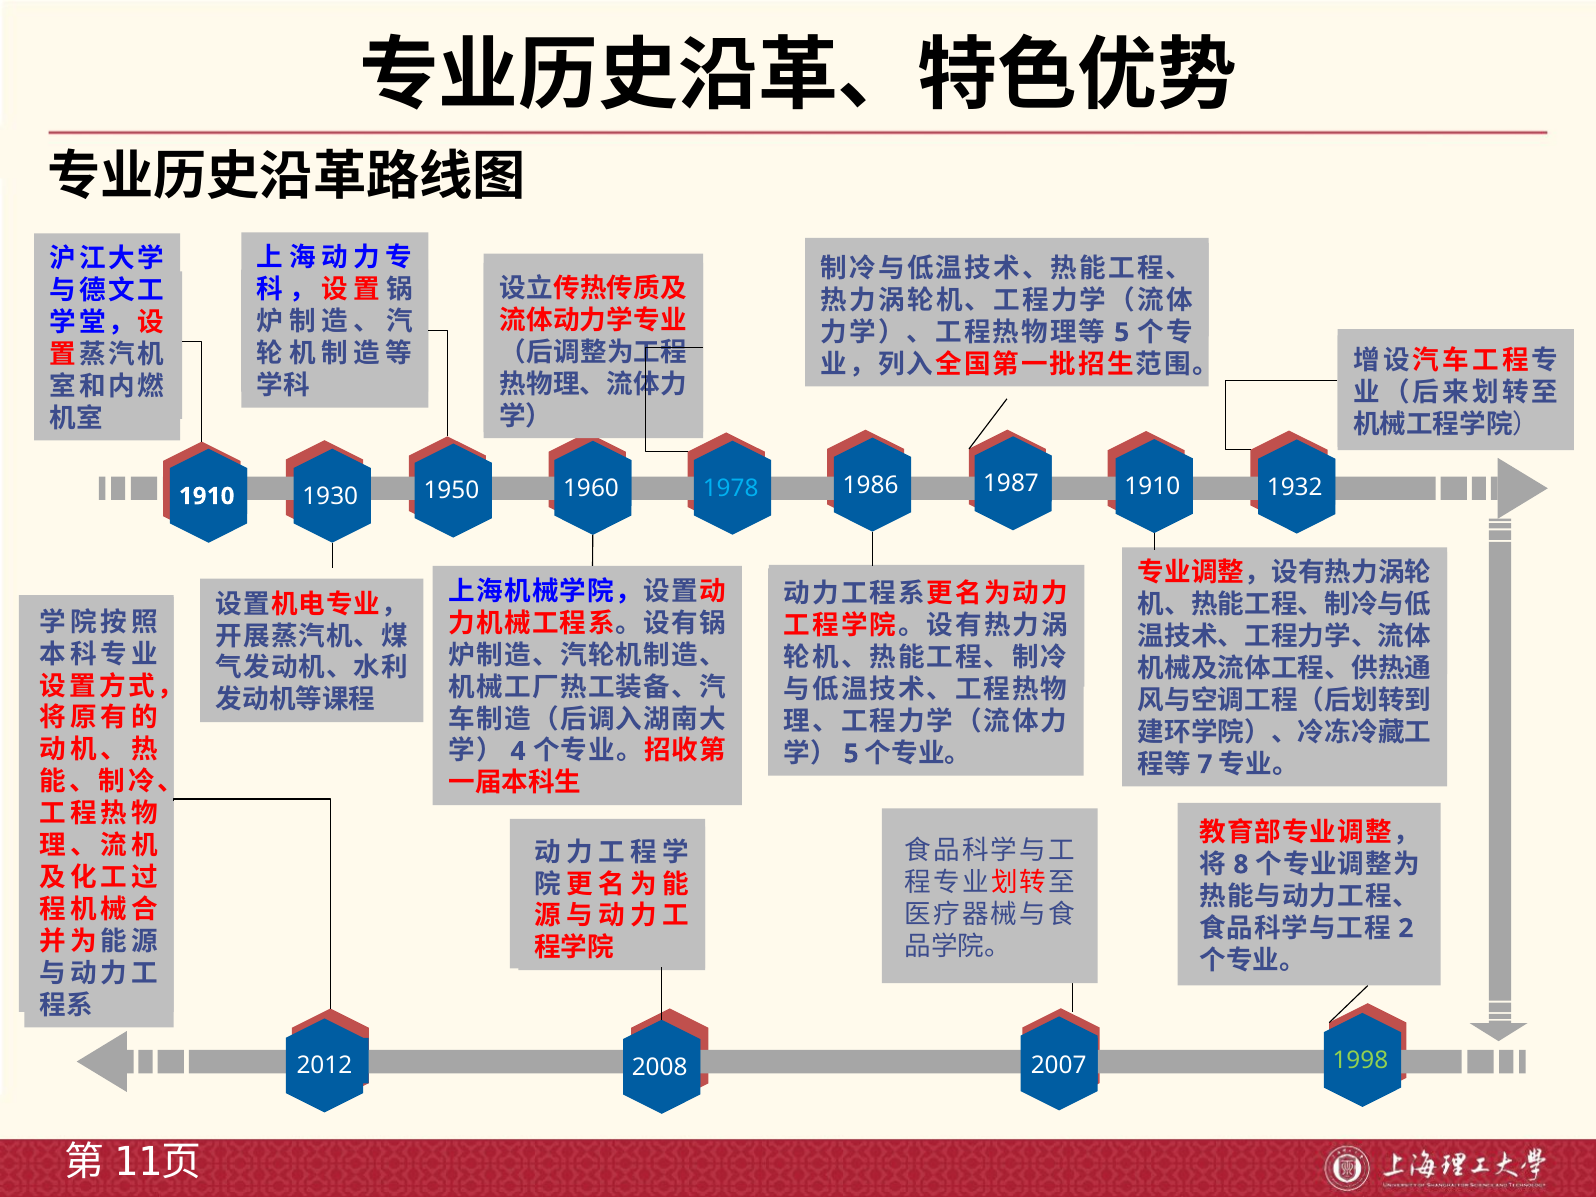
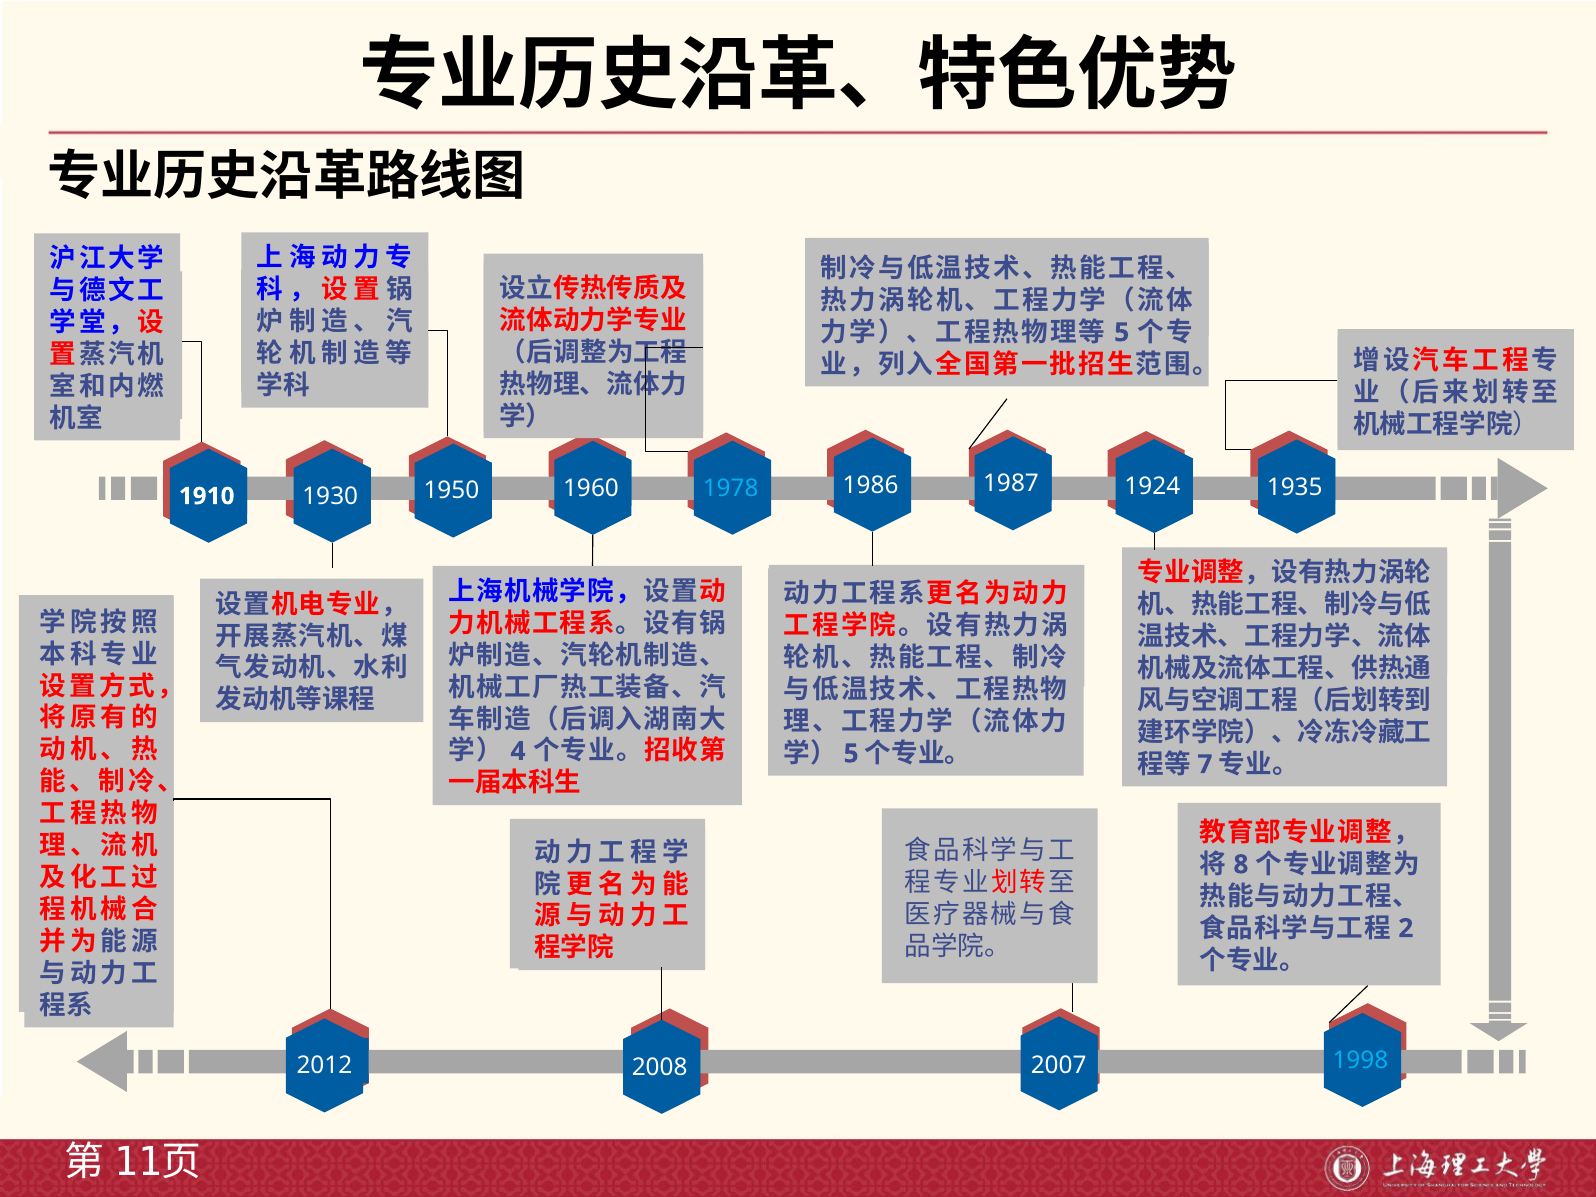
1932: 1932 -> 1935 (1295, 487)
1987 1910: 1910 -> 1924 (1152, 487)
1998 colour: light green -> light blue (1360, 1060)
